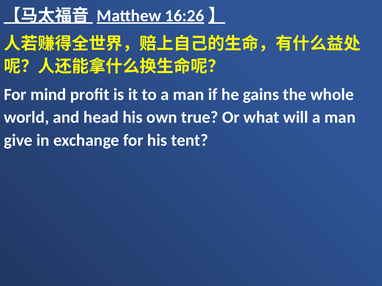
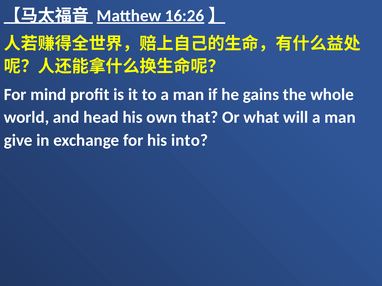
true: true -> that (200, 118)
tent: tent -> into (190, 140)
